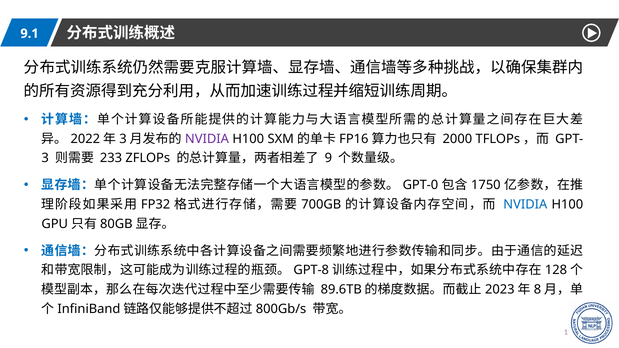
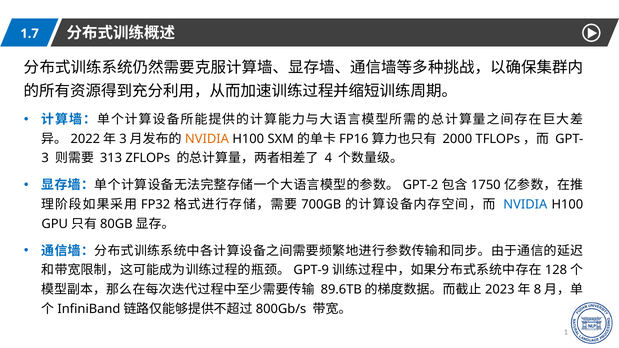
9.1: 9.1 -> 1.7 (30, 34)
NVIDIA colour: purple -> orange (207, 139)
233: 233 -> 313 (111, 158)
9: 9 -> 4 (328, 158)
GPT-0: GPT-0 -> GPT-2 (420, 185)
GPT-8: GPT-8 -> GPT-9 (311, 270)
